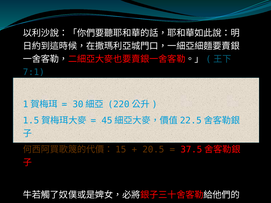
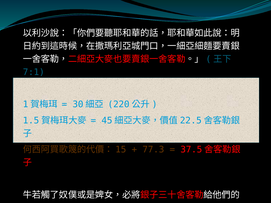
20.5: 20.5 -> 77.3 (153, 150)
